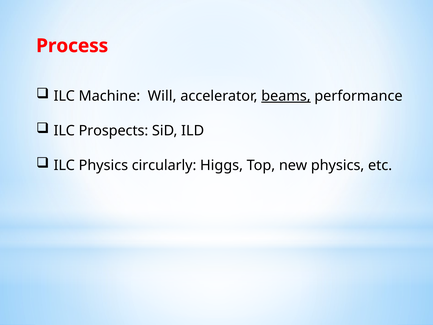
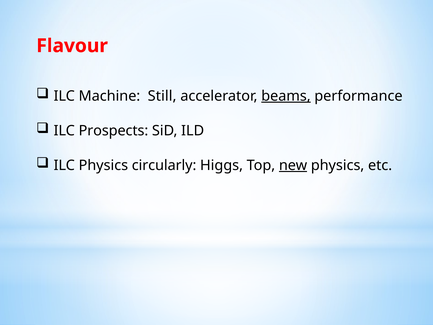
Process: Process -> Flavour (72, 46)
Will: Will -> Still (162, 96)
new underline: none -> present (293, 165)
